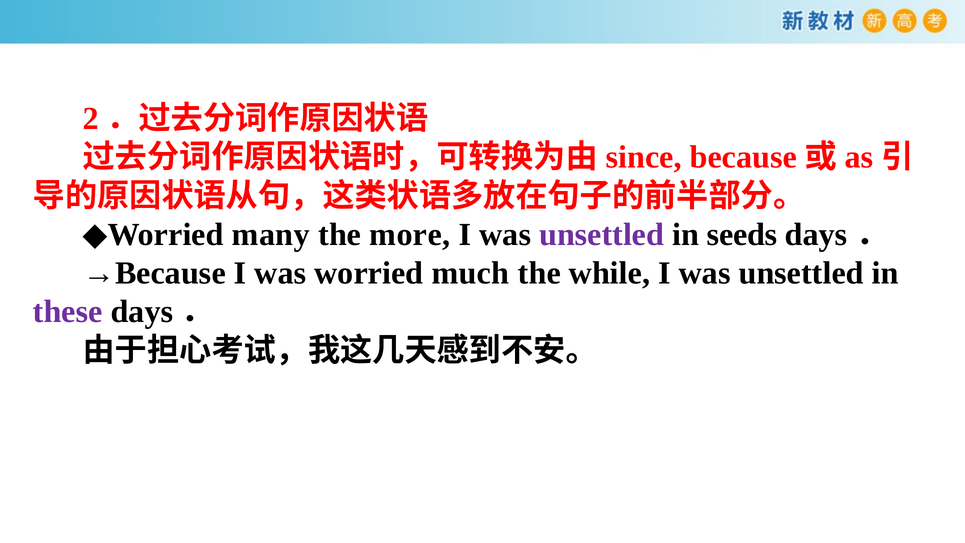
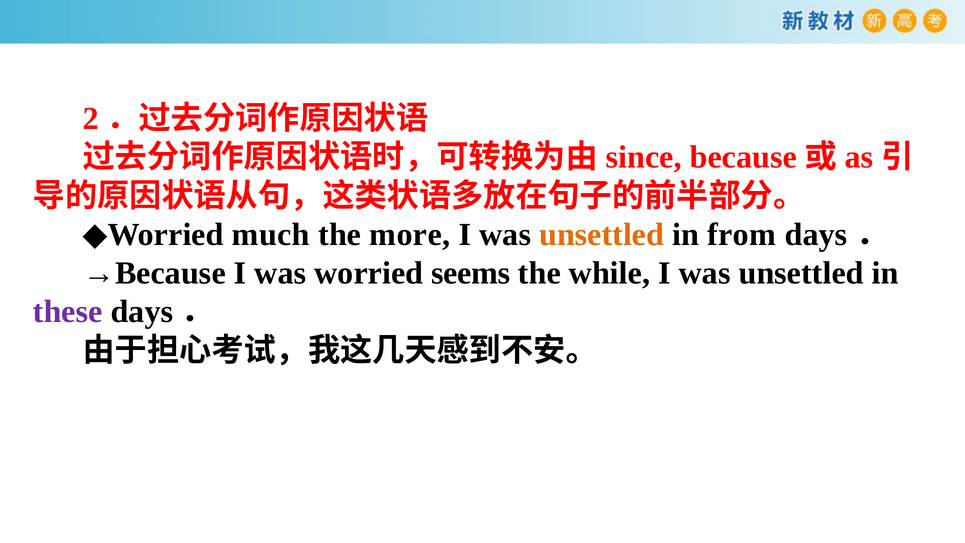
many: many -> much (271, 234)
unsettled colour: purple -> orange (602, 234)
seeds: seeds -> from (742, 234)
much: much -> seems (471, 273)
